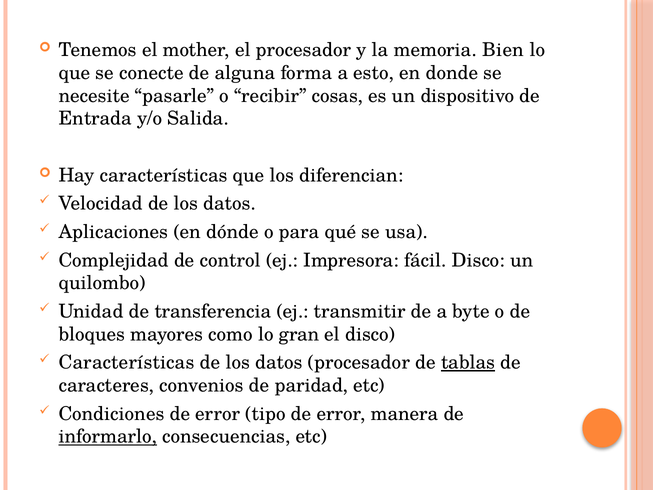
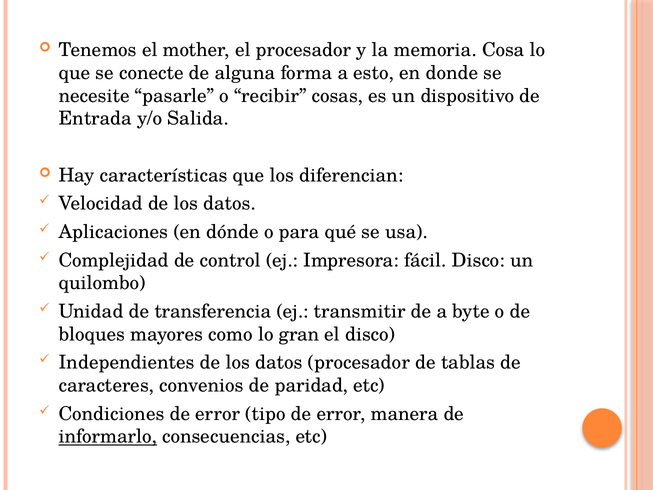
Bien: Bien -> Cosa (503, 50)
Características: Características -> Independientes (127, 362)
tablas underline: present -> none (468, 362)
